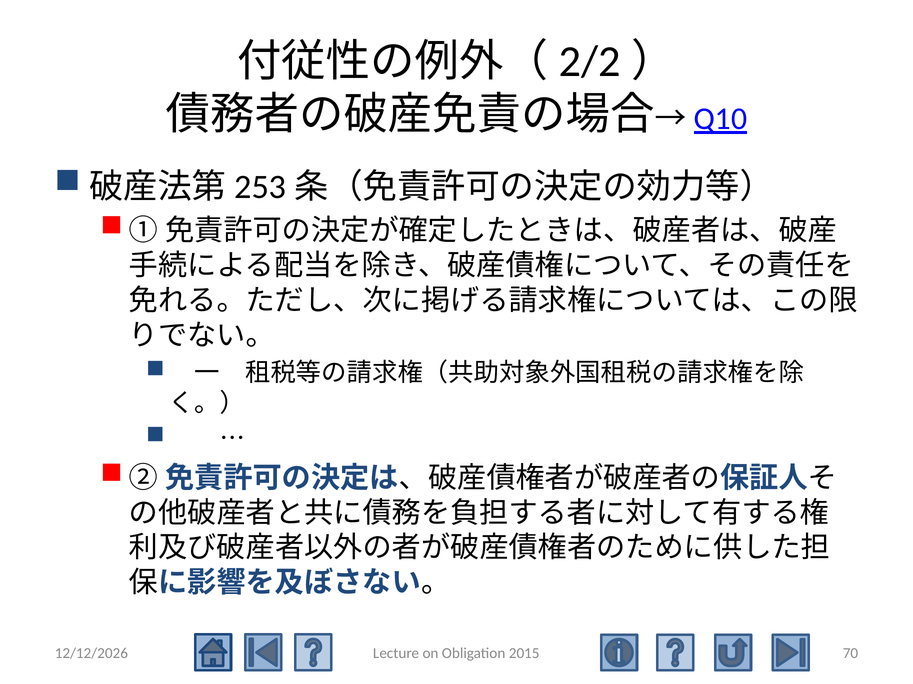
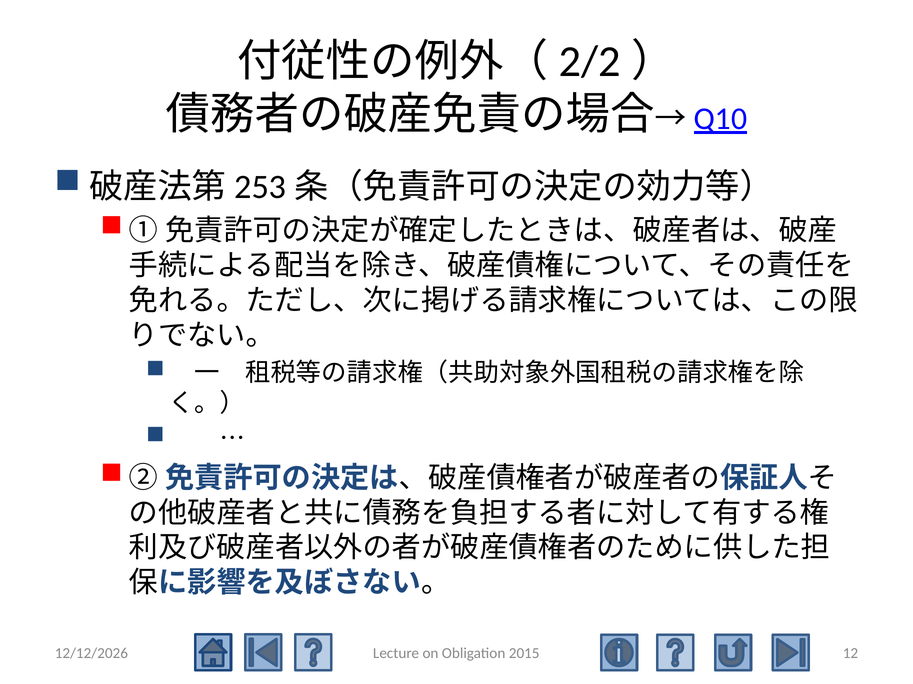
70: 70 -> 12 (851, 654)
